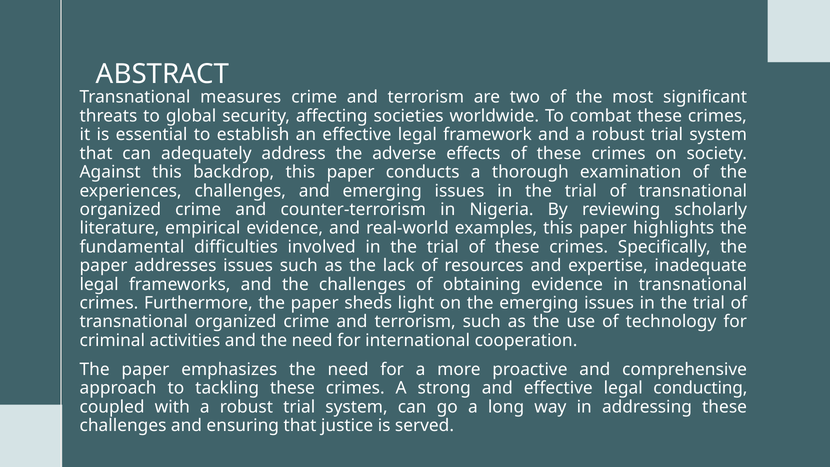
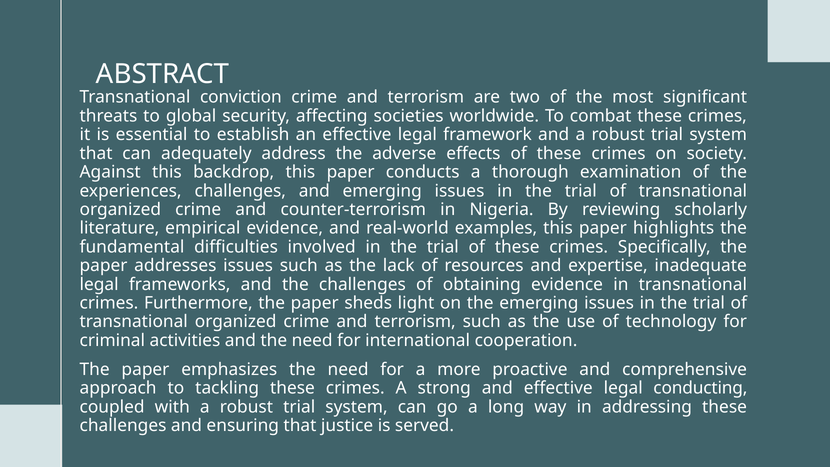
measures: measures -> conviction (241, 97)
